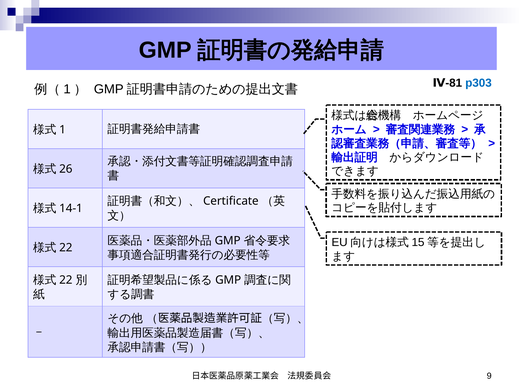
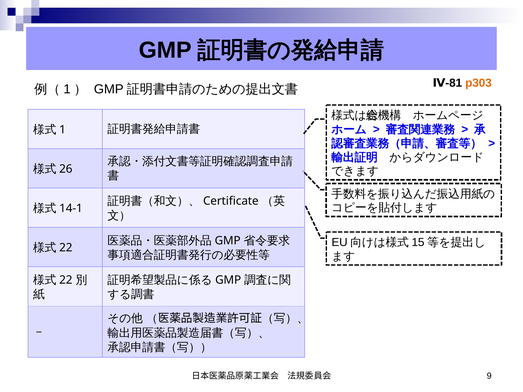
p303 colour: blue -> orange (479, 83)
